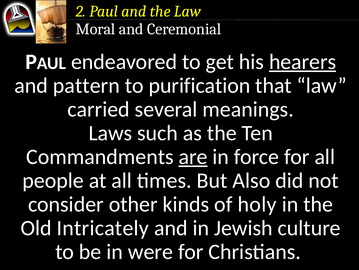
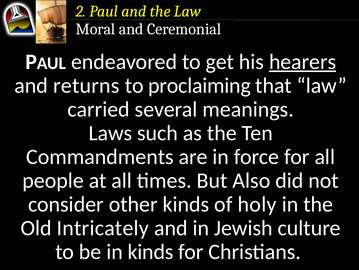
pattern: pattern -> returns (86, 85)
purification: purification -> proclaiming (200, 85)
are underline: present -> none (193, 156)
in were: were -> kinds (151, 251)
